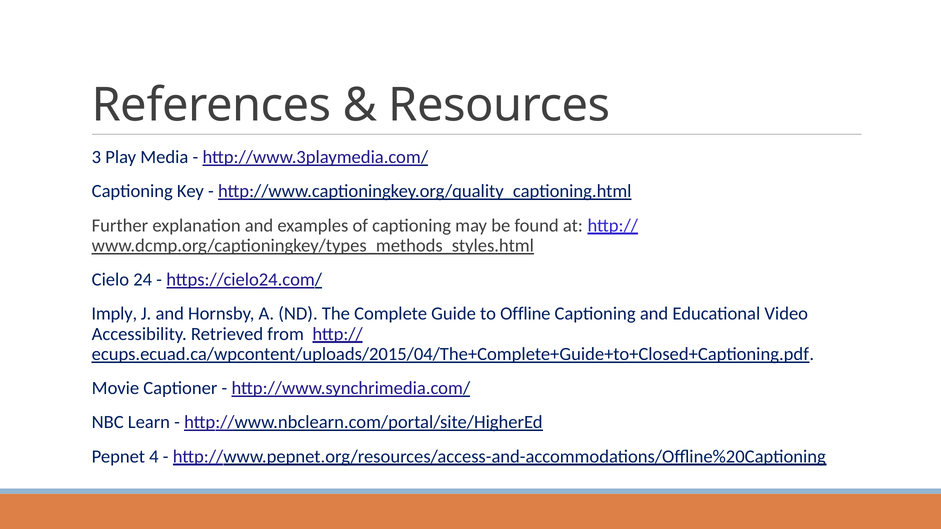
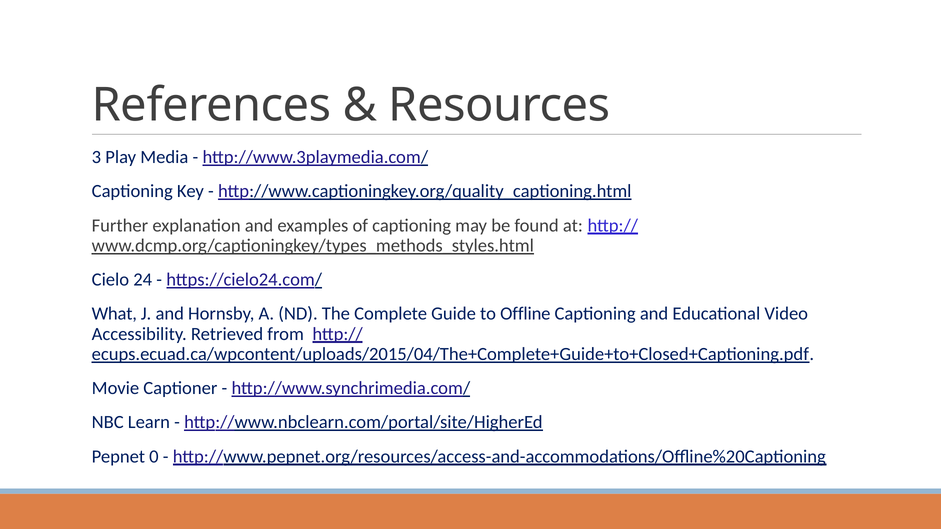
Imply: Imply -> What (114, 314)
4: 4 -> 0 (154, 457)
